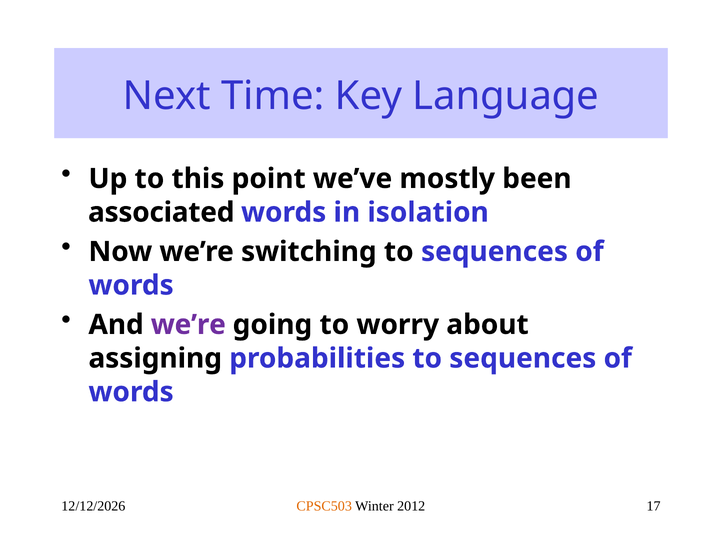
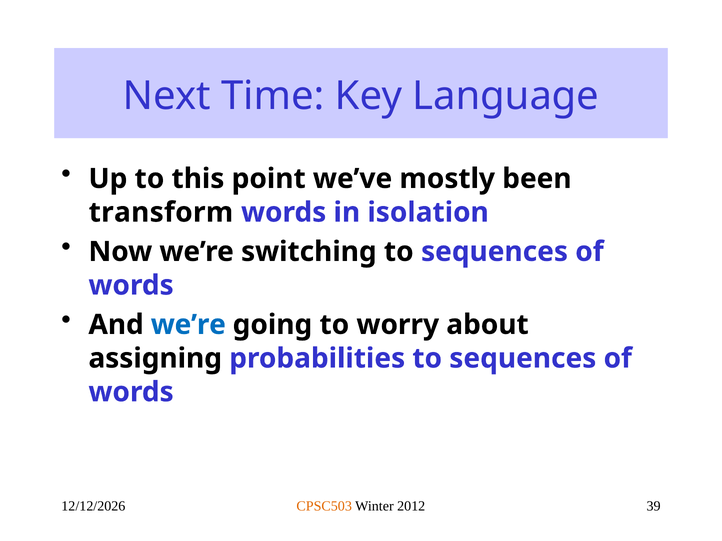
associated: associated -> transform (161, 213)
we’re colour: purple -> blue (188, 325)
17: 17 -> 39 (654, 506)
